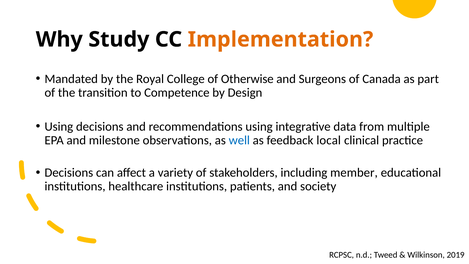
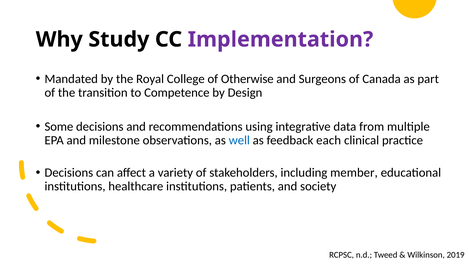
Implementation colour: orange -> purple (280, 39)
Using: Using -> Some (59, 126)
local: local -> each (329, 140)
